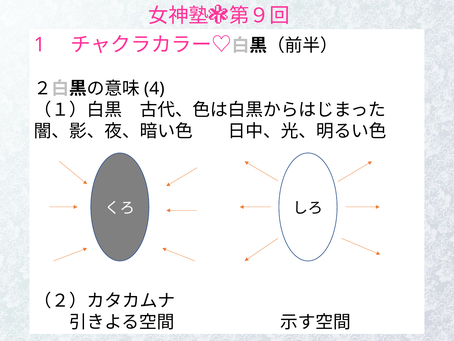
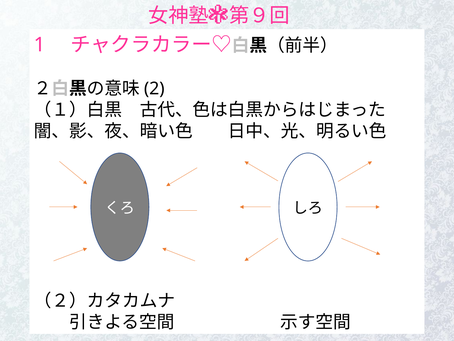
4: 4 -> 2 (154, 89)
